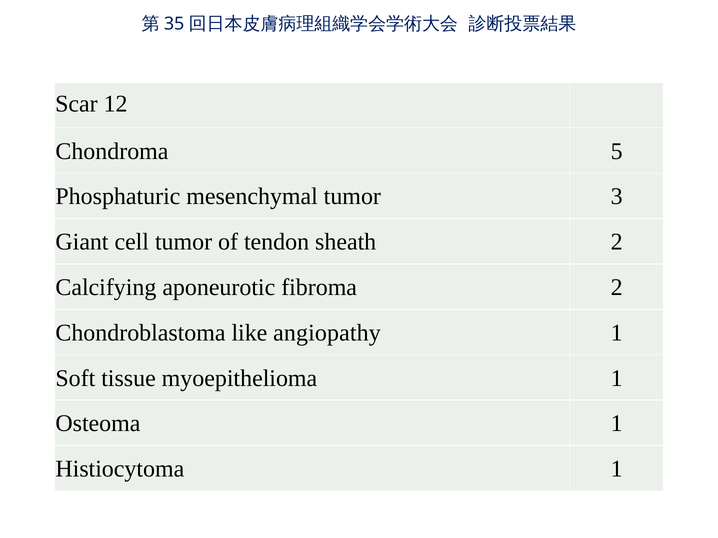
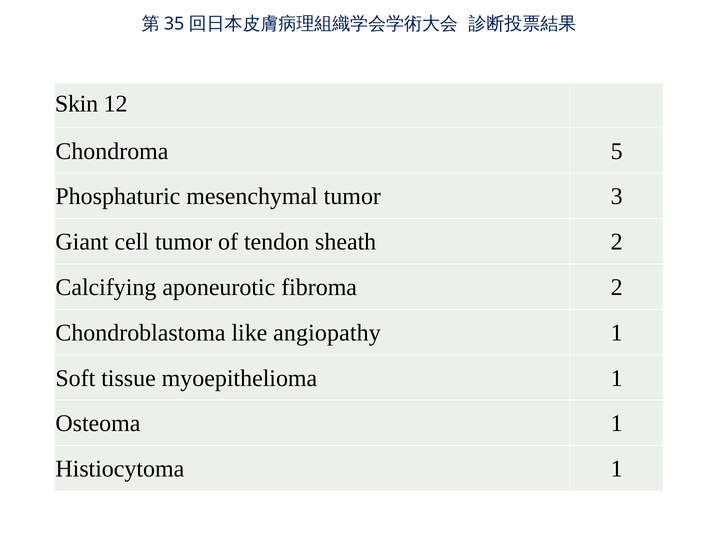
Scar: Scar -> Skin (77, 104)
